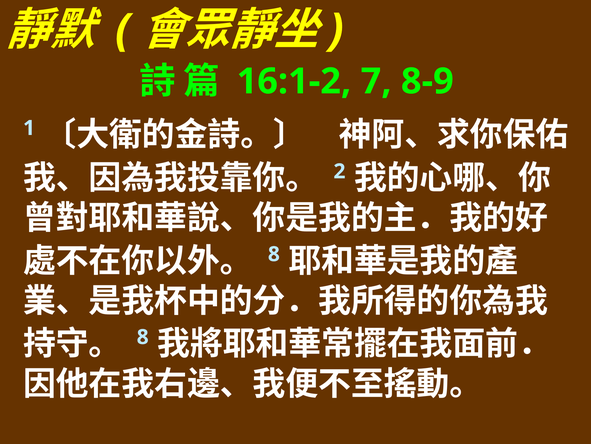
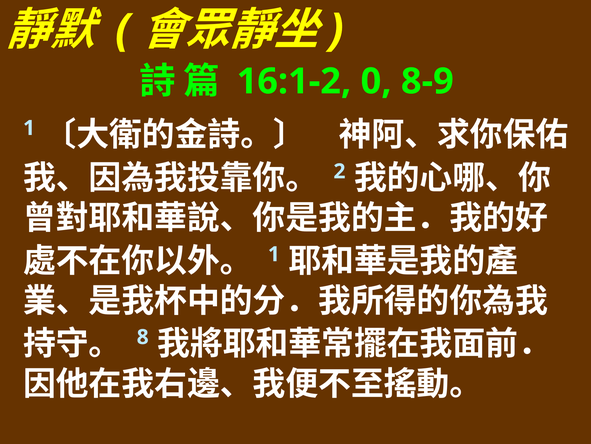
7: 7 -> 0 (376, 81)
8: 8 -> 1 (274, 254)
